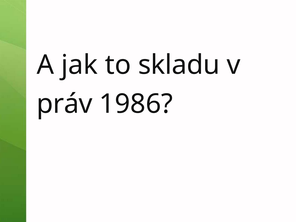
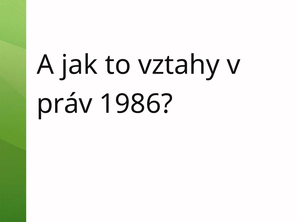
skladu: skladu -> vztahy (179, 65)
